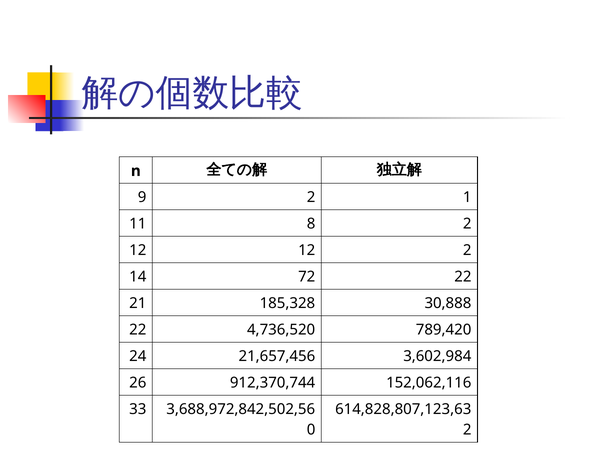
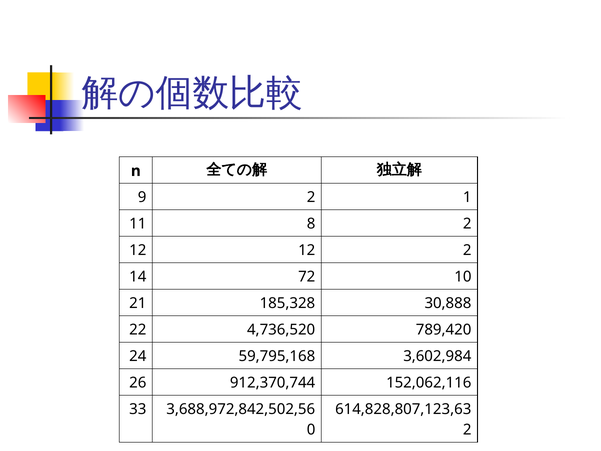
72 22: 22 -> 10 (463, 277)
21,657,456: 21,657,456 -> 59,795,168 (277, 356)
